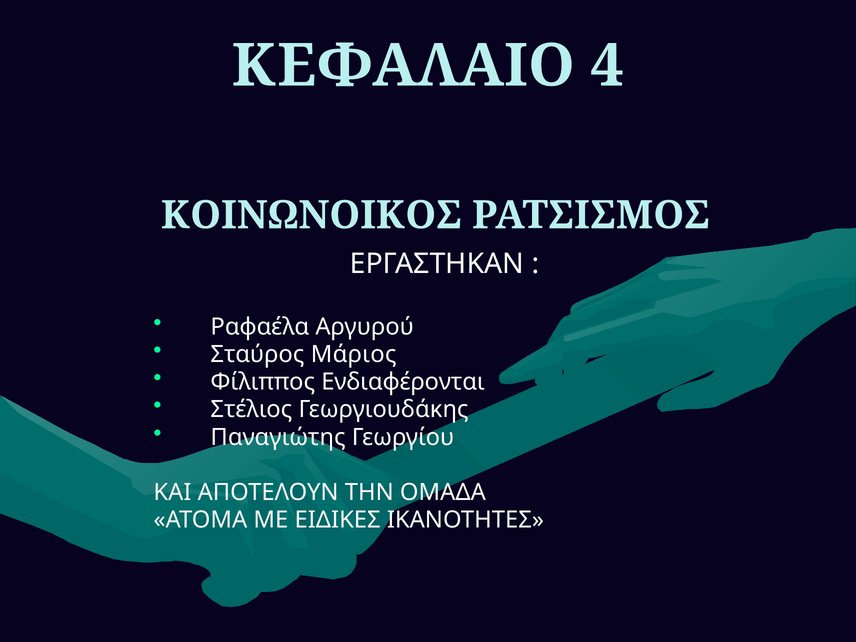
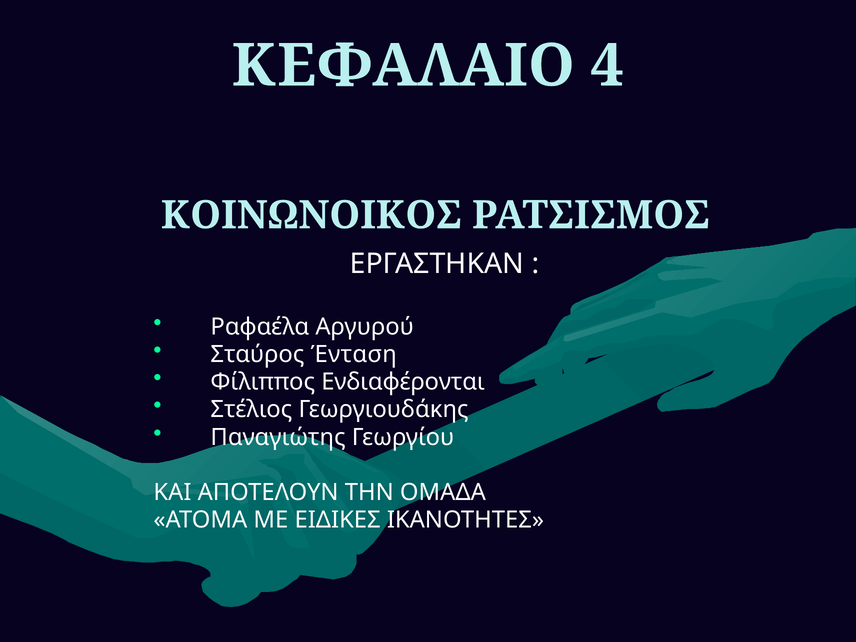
Μάριος: Μάριος -> Ένταση (354, 354)
